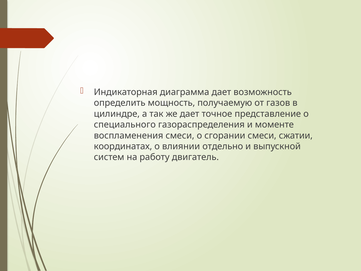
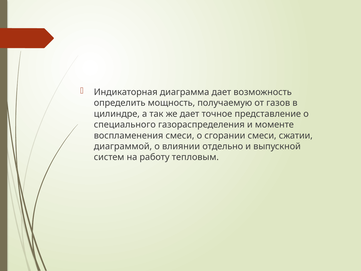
координатах: координатах -> диаграммой (123, 146)
двигатель: двигатель -> тепловым (195, 157)
